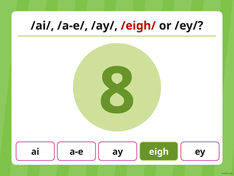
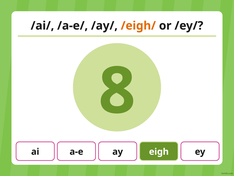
/eigh/ colour: red -> orange (138, 26)
